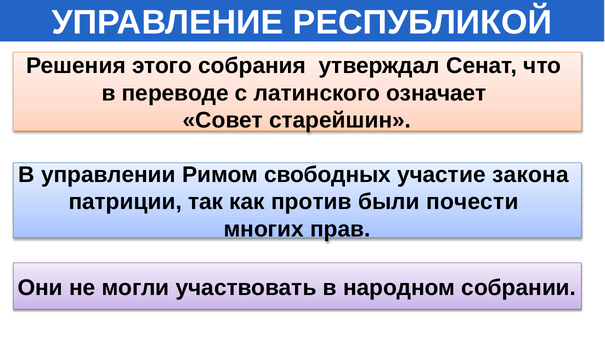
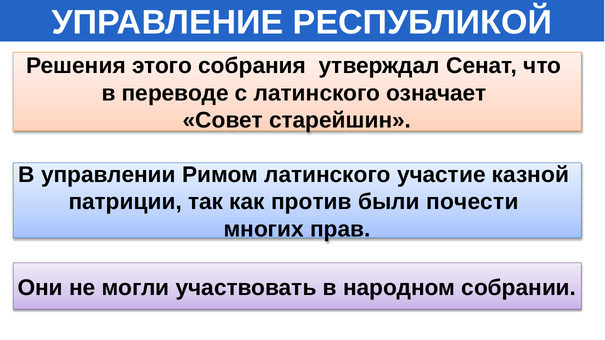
Римом свободных: свободных -> латинского (327, 175)
закона: закона -> казной (531, 175)
